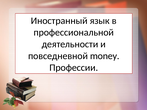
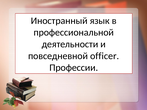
money: money -> officer (105, 56)
